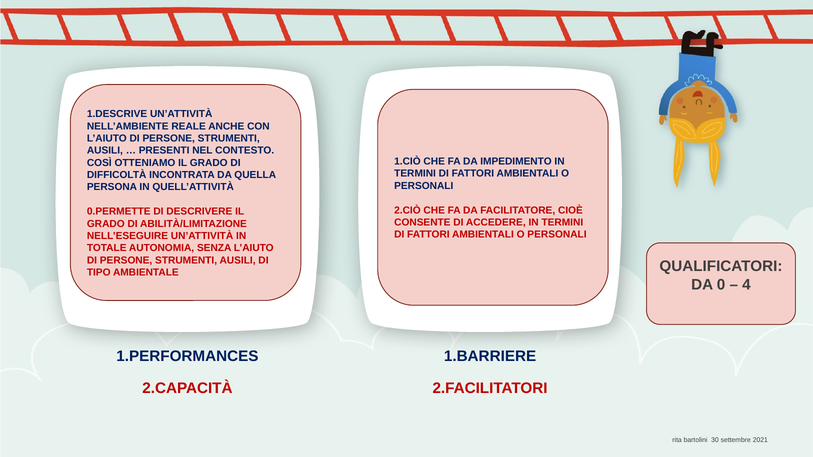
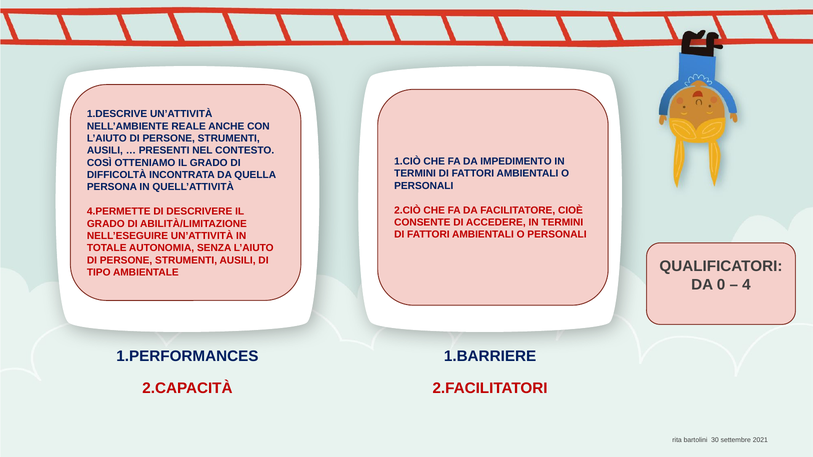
0.PERMETTE: 0.PERMETTE -> 4.PERMETTE (119, 212)
